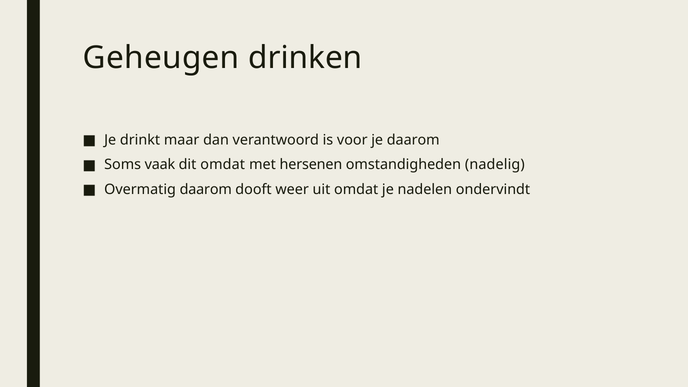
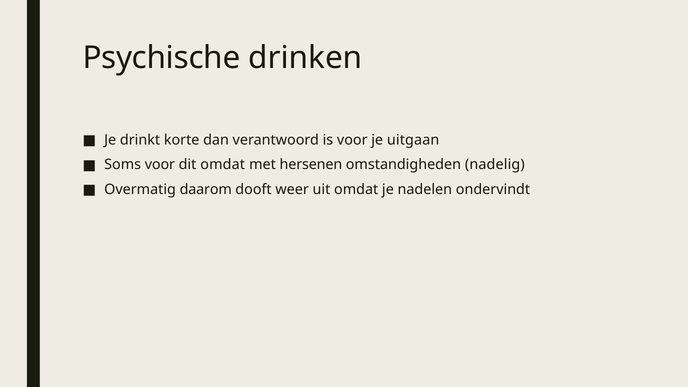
Geheugen: Geheugen -> Psychische (161, 58)
maar: maar -> korte (182, 140)
je daarom: daarom -> uitgaan (413, 140)
Soms vaak: vaak -> voor (160, 165)
